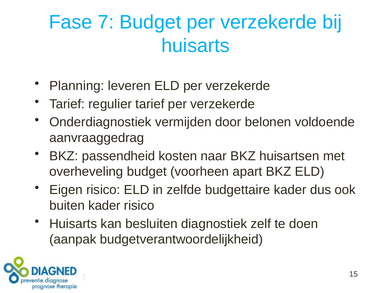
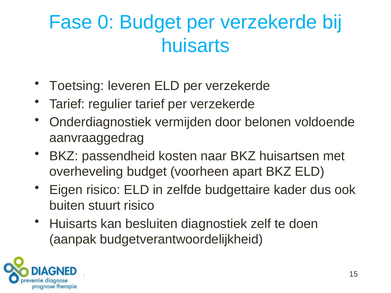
7: 7 -> 0 (106, 22)
Planning: Planning -> Toetsing (77, 86)
buiten kader: kader -> stuurt (104, 206)
